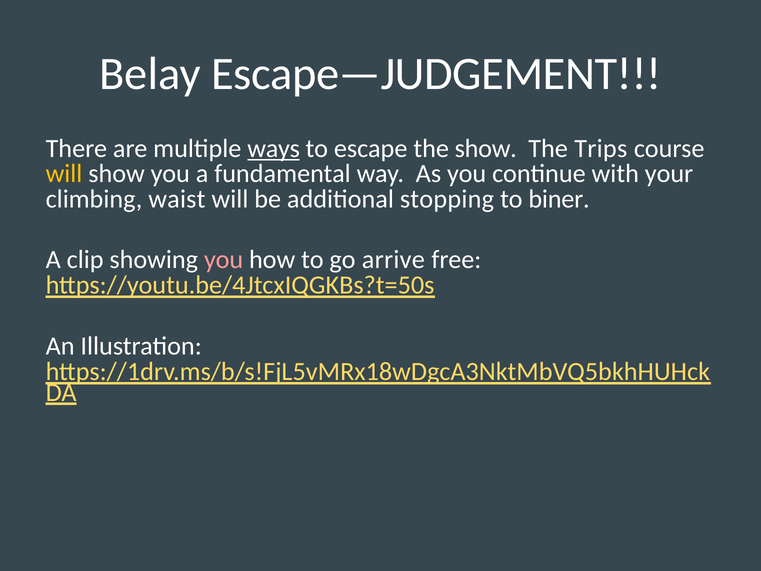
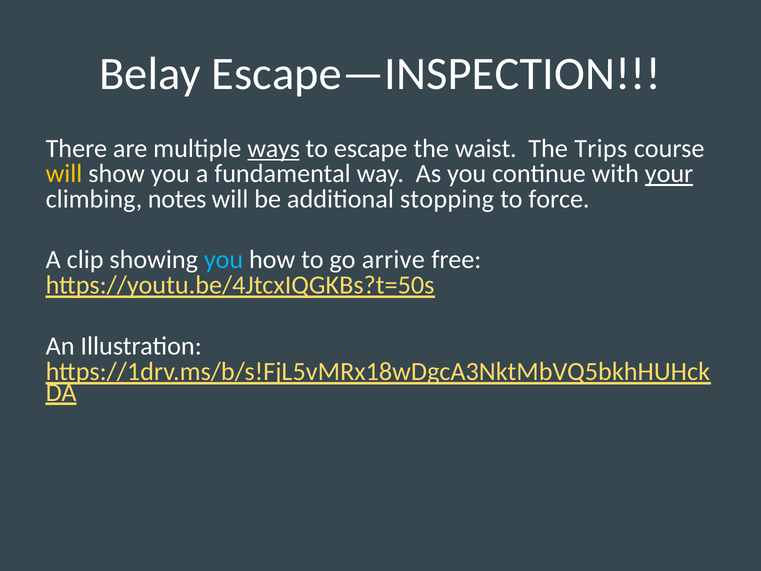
Escape—JUDGEMENT: Escape—JUDGEMENT -> Escape—INSPECTION (436, 74)
the show: show -> waist (486, 148)
your underline: none -> present (669, 174)
waist: waist -> notes (177, 199)
biner: biner -> force (559, 199)
you colour: pink -> light blue (224, 260)
